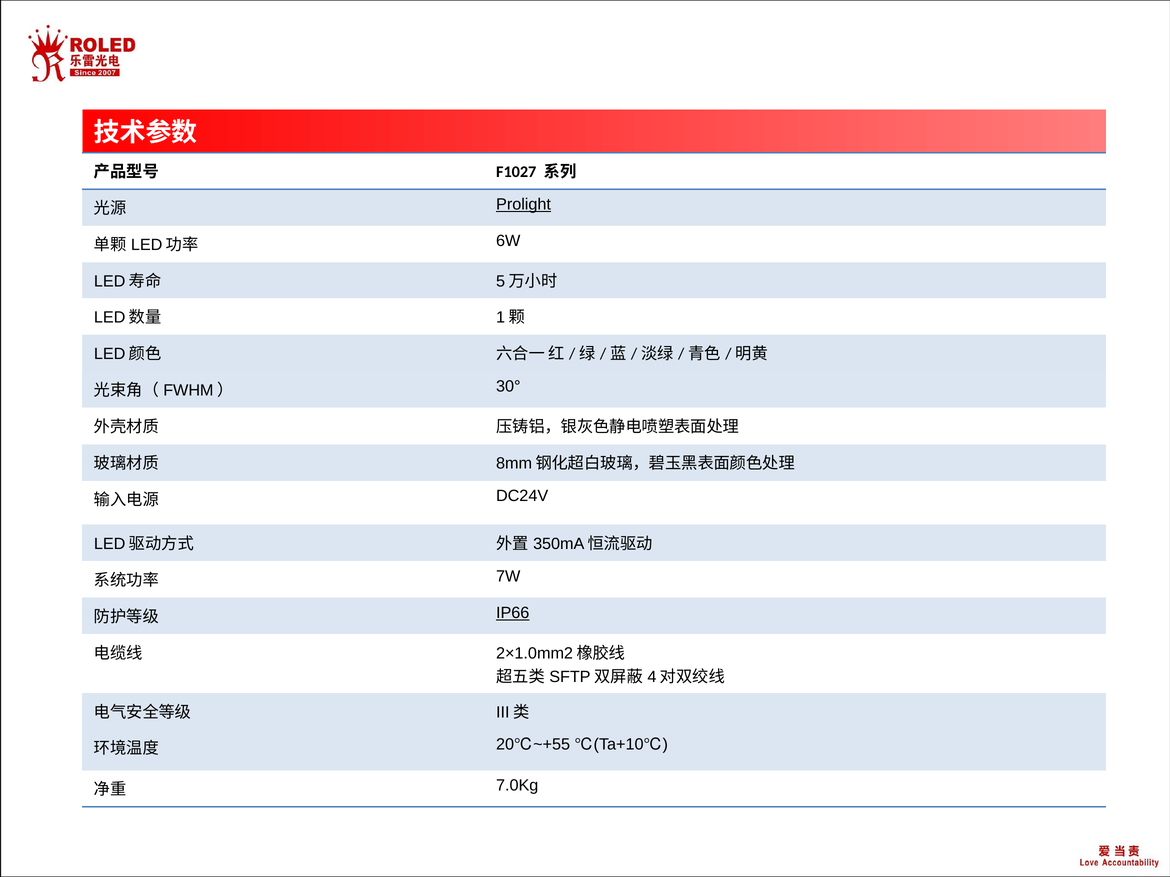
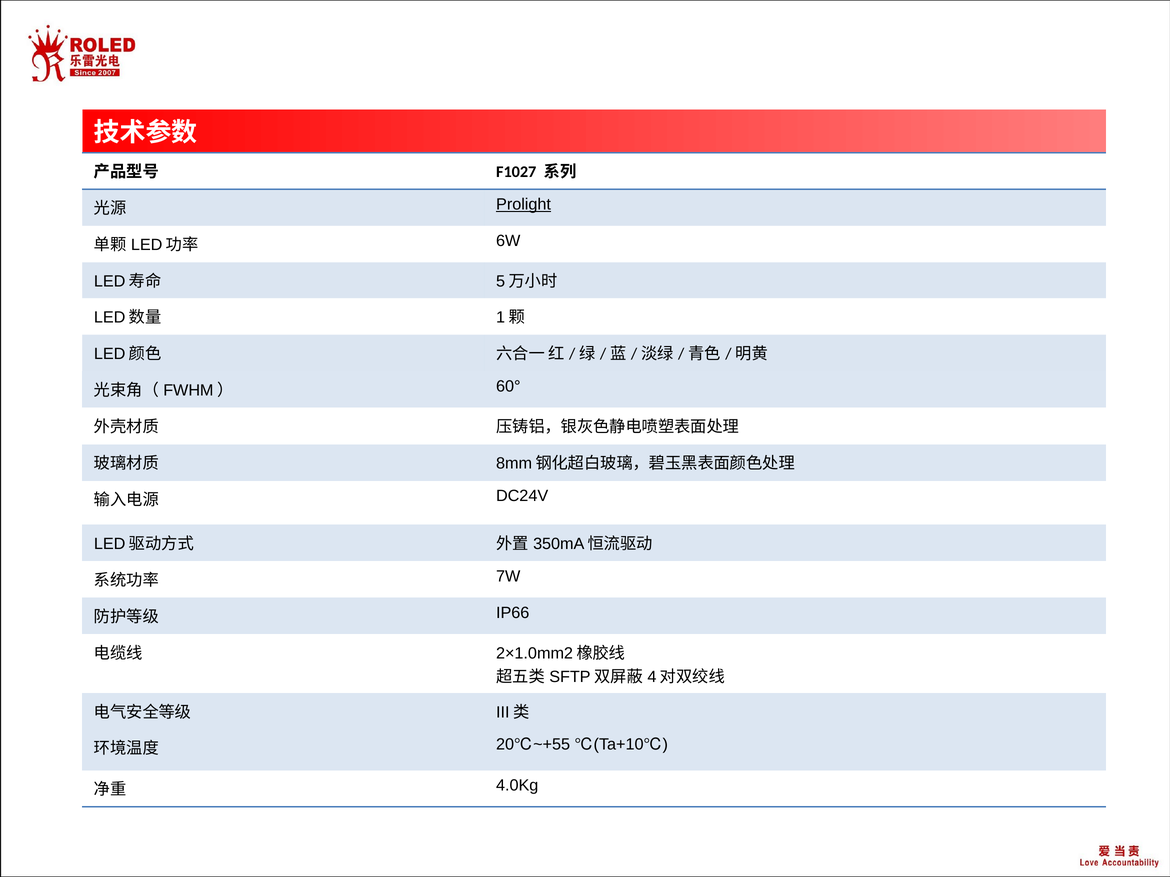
30°: 30° -> 60° (508, 387)
IP66 underline: present -> none (513, 613)
7.0Kg: 7.0Kg -> 4.0Kg (517, 786)
